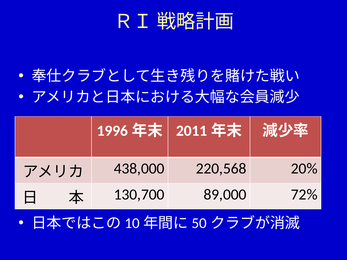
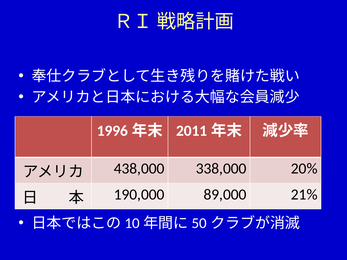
220,568: 220,568 -> 338,000 (221, 169)
130,700: 130,700 -> 190,000 (139, 195)
72%: 72% -> 21% (304, 195)
